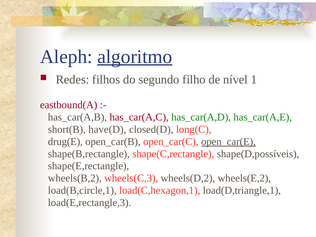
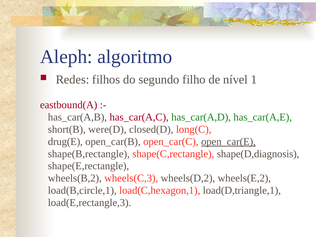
algoritmo underline: present -> none (135, 57)
have(D: have(D -> were(D (107, 129)
shape(D,possíveis: shape(D,possíveis -> shape(D,diagnosis (258, 154)
